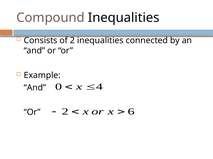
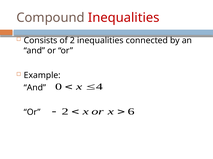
Inequalities colour: black -> red (124, 18)
